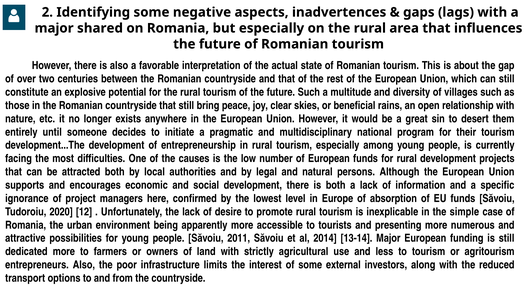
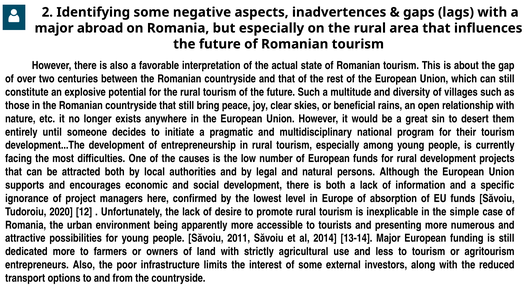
shared: shared -> abroad (100, 28)
